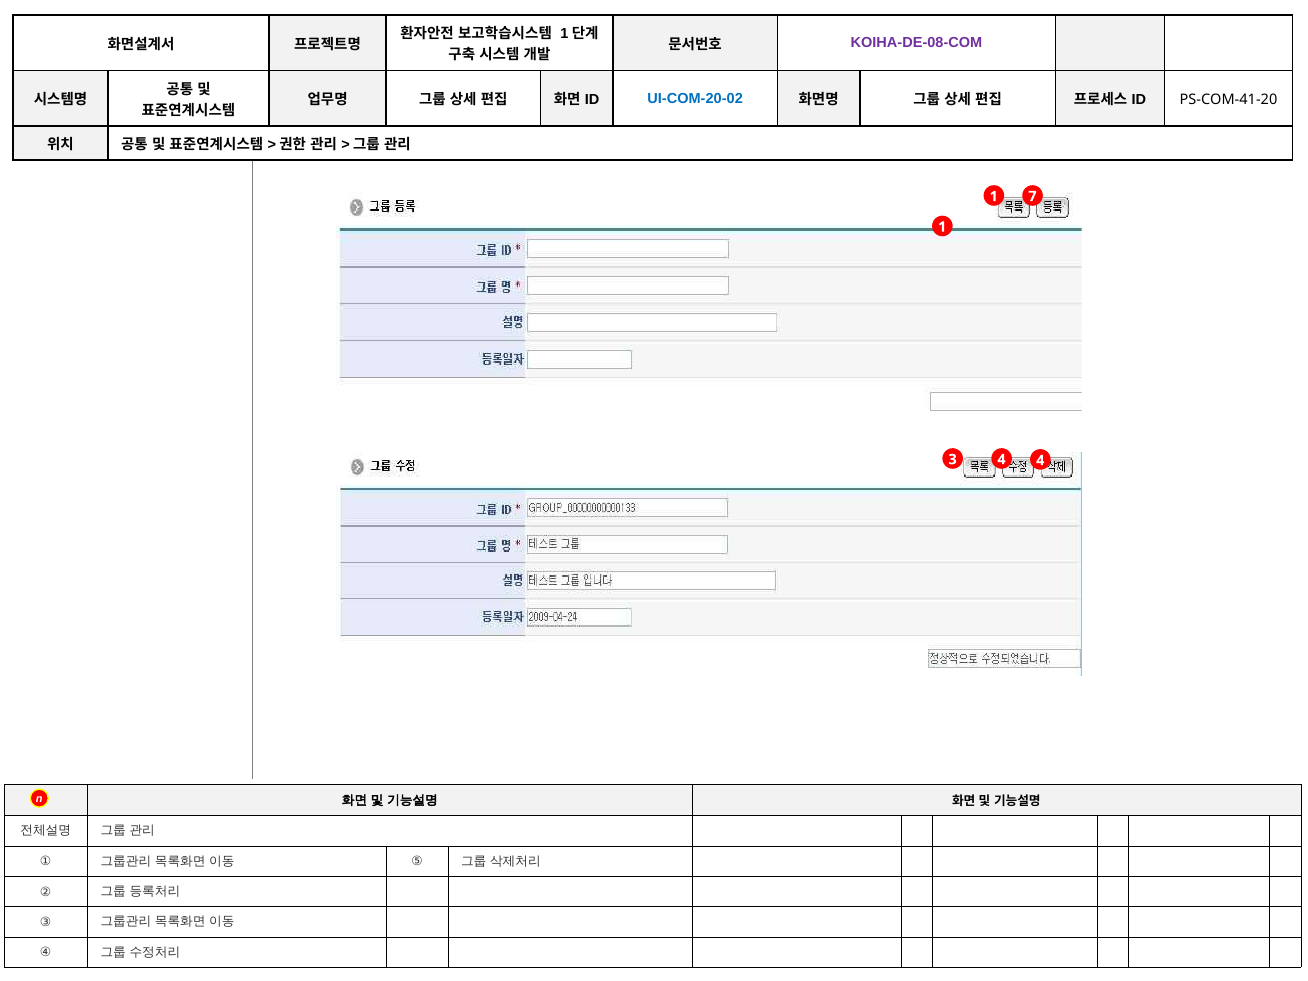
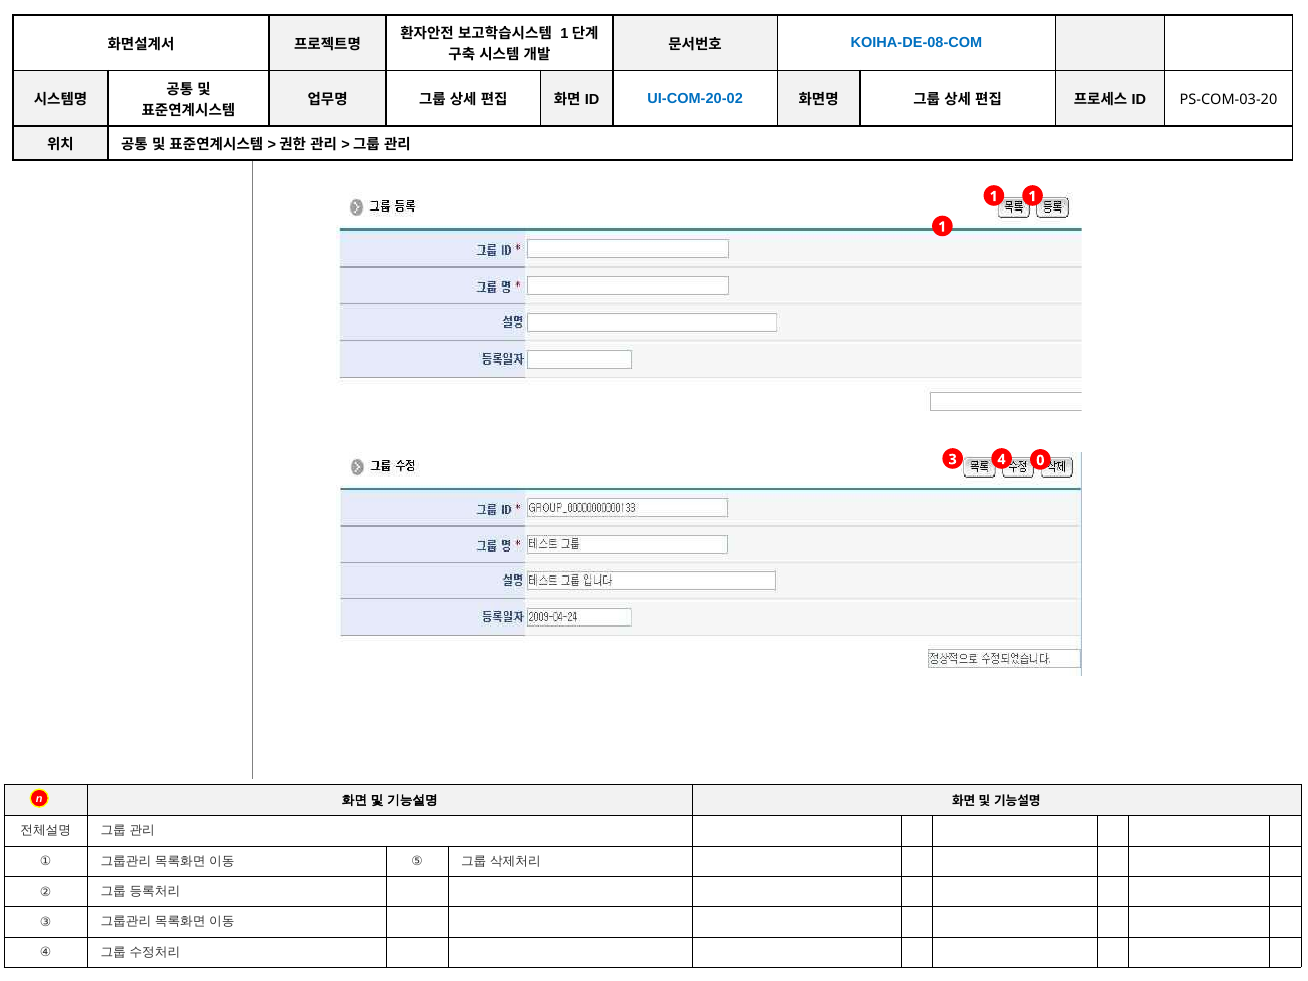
KOIHA-DE-08-COM colour: purple -> blue (916, 43)
PS-COM-41-20: PS-COM-41-20 -> PS-COM-03-20 (1228, 100)
1 7: 7 -> 1 (1032, 196)
4 4: 4 -> 0 (1040, 460)
